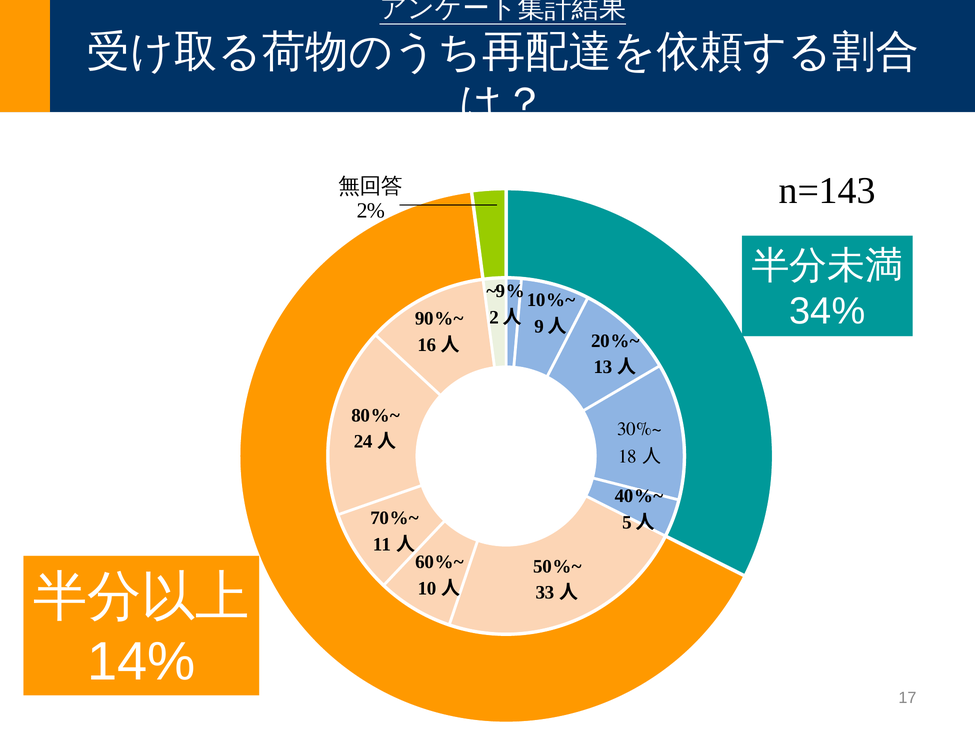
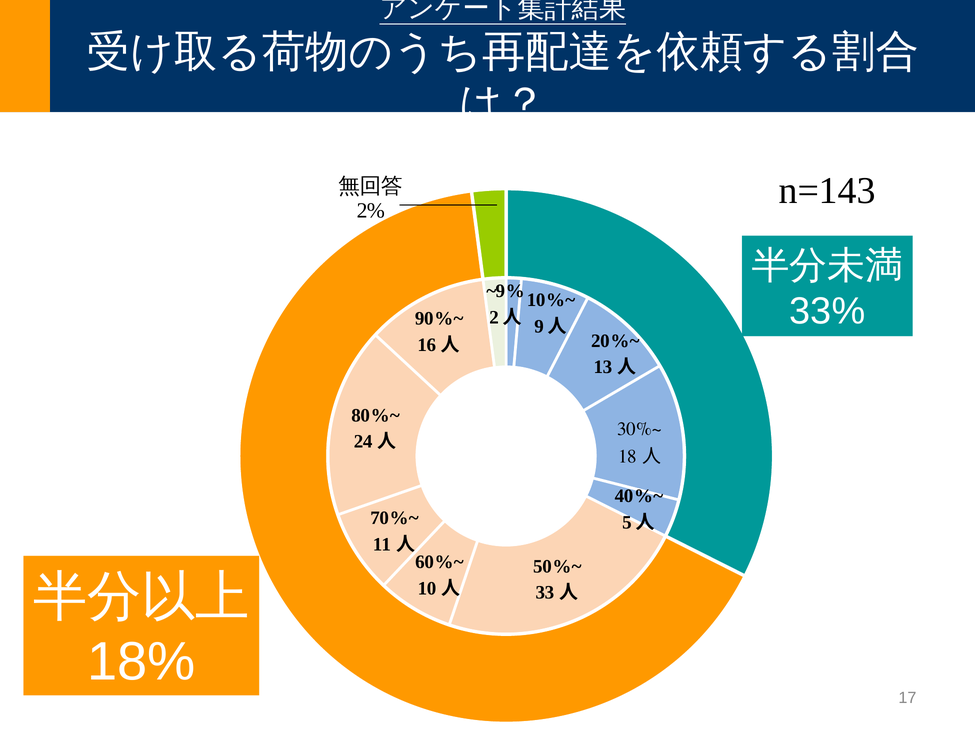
34%: 34% -> 33% (827, 311)
14%: 14% -> 18% (141, 662)
